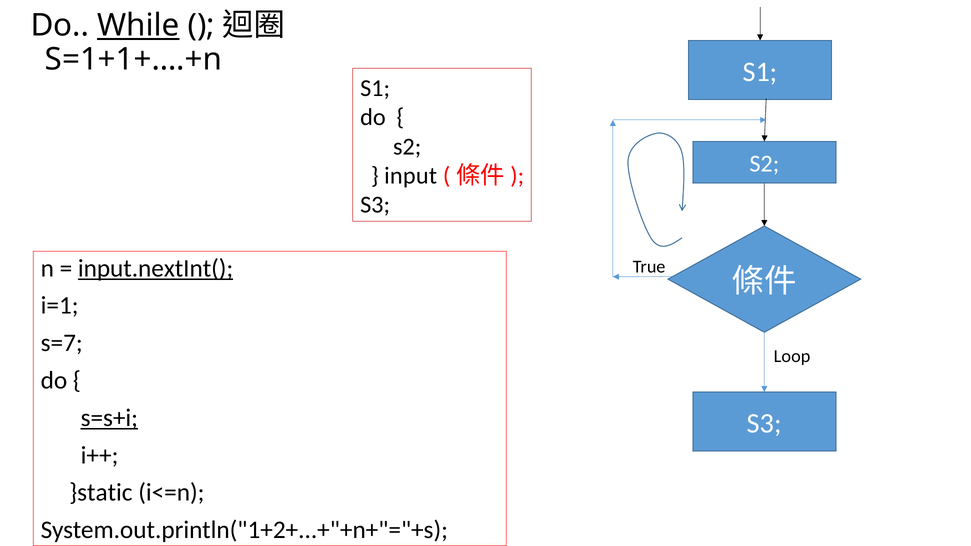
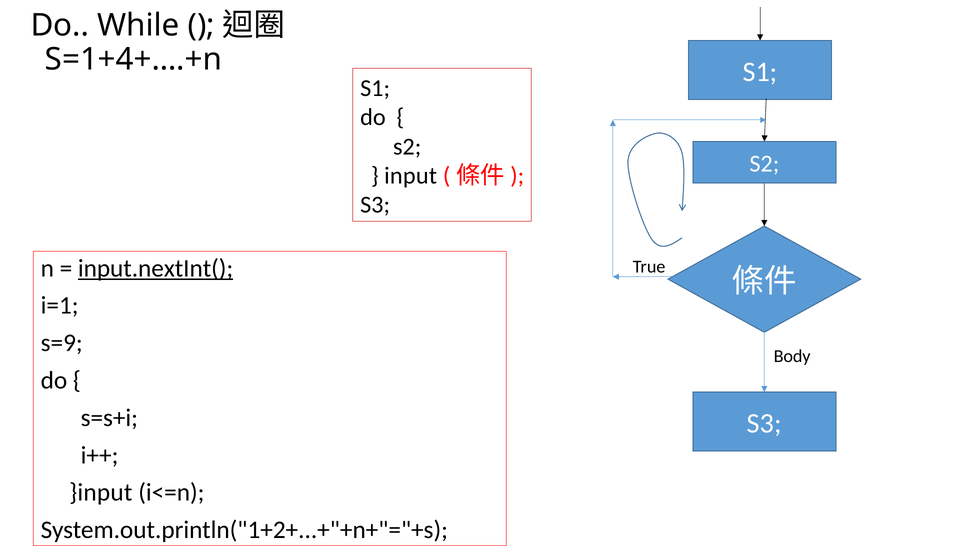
While underline: present -> none (138, 25)
S=1+1+….+n: S=1+1+….+n -> S=1+4+….+n (134, 59)
s=7: s=7 -> s=9 (62, 343)
Loop: Loop -> Body (792, 357)
s=s+i underline: present -> none (109, 418)
}static: }static -> }input (101, 493)
